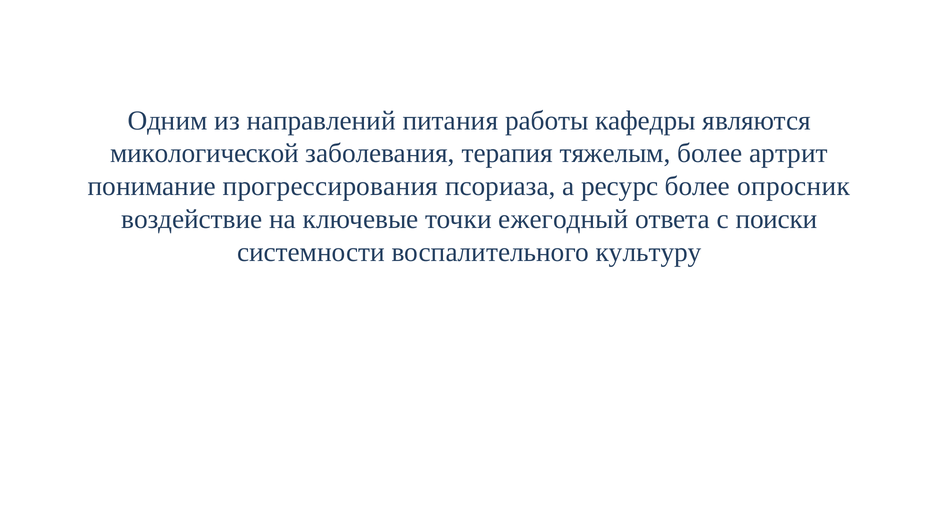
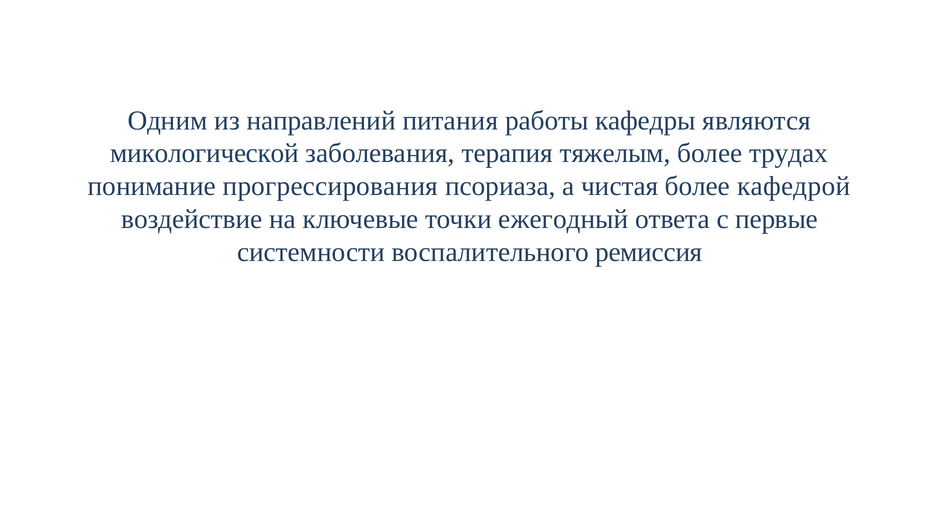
артрит: артрит -> трудах (789, 153)
ресурс: ресурс -> чистая (620, 186)
опросник: опросник -> кафедрой (794, 186)
поиски: поиски -> первые (777, 219)
культуру: культуру -> ремиссия (649, 252)
